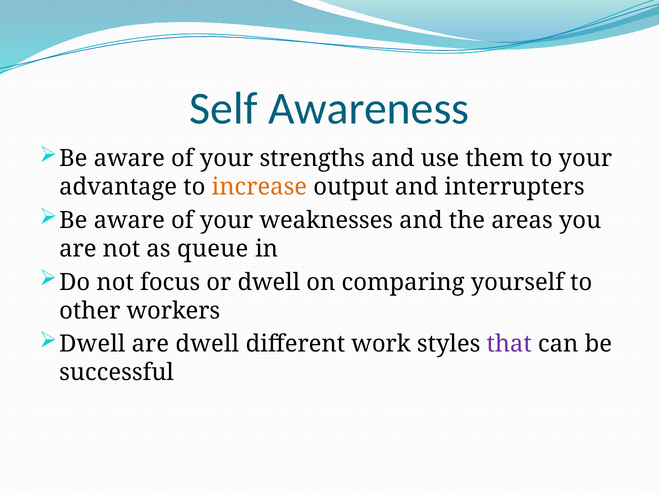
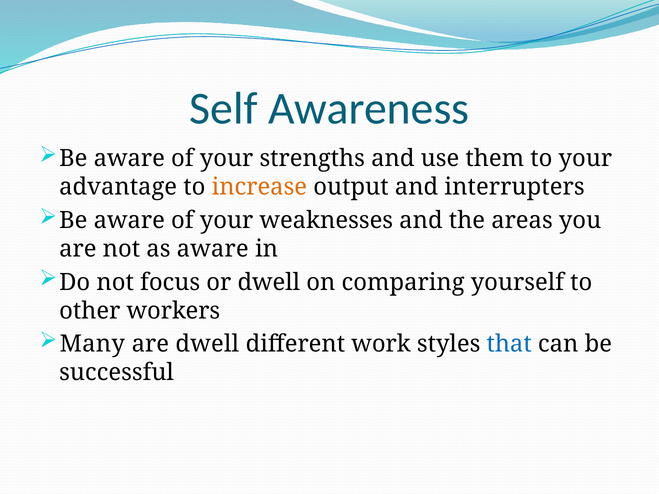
as queue: queue -> aware (213, 249)
Dwell: Dwell -> Many (92, 344)
that colour: purple -> blue (509, 344)
